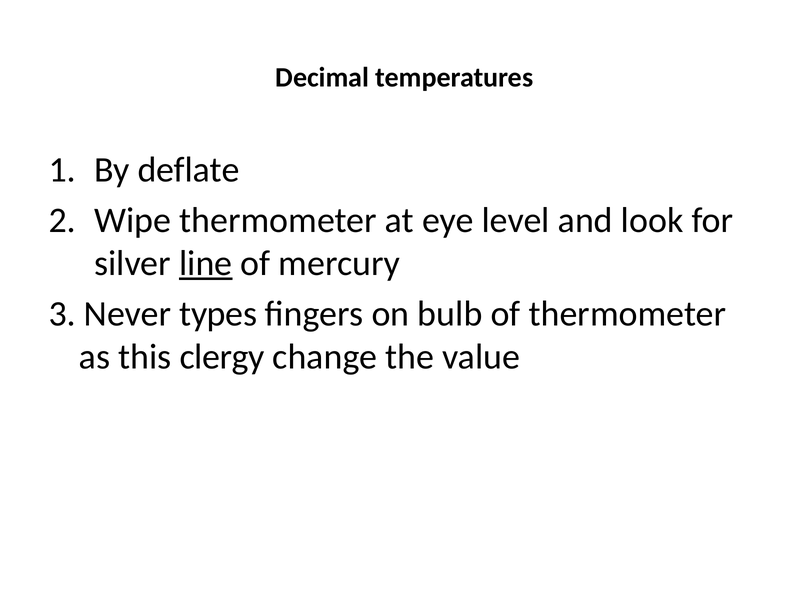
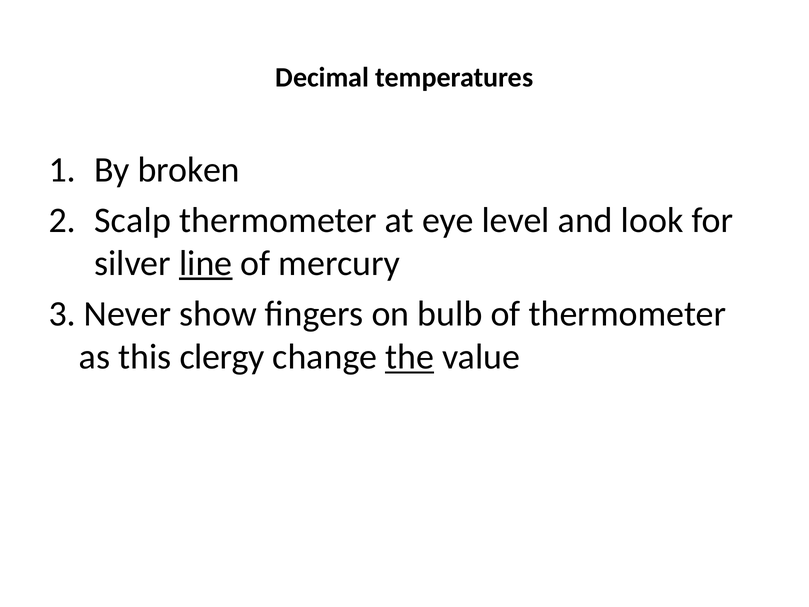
deflate: deflate -> broken (189, 170)
Wipe: Wipe -> Scalp (132, 220)
types: types -> show (218, 314)
the underline: none -> present (410, 357)
